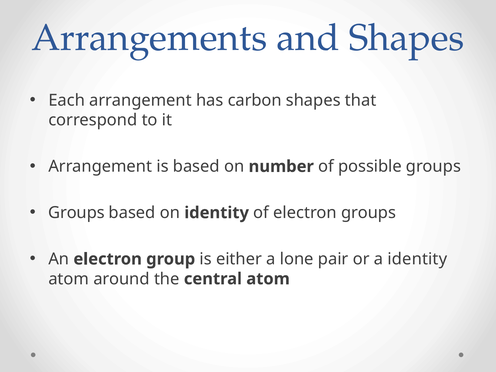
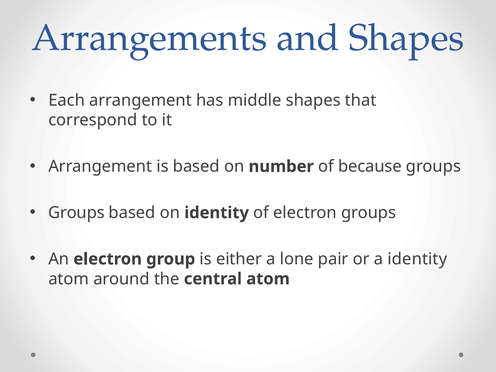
carbon: carbon -> middle (255, 100)
possible: possible -> because (370, 166)
